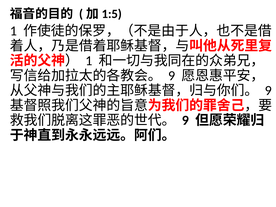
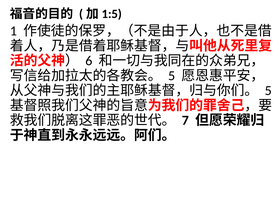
1: 1 -> 6 (89, 61)
9: 9 -> 5 (172, 76)
9: 9 -> 5 (268, 91)
9: 9 -> 7 (185, 120)
